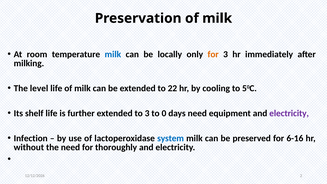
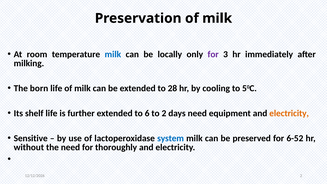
for colour: orange -> purple (213, 54)
level: level -> born (39, 88)
22: 22 -> 28 (172, 88)
to 3: 3 -> 6 (147, 113)
to 0: 0 -> 2 (164, 113)
electricity colour: purple -> orange (289, 113)
Infection: Infection -> Sensitive (31, 138)
6-16: 6-16 -> 6-52 (295, 138)
